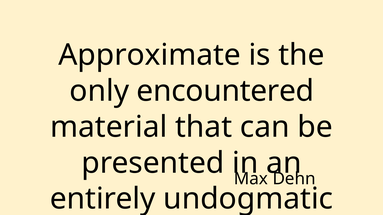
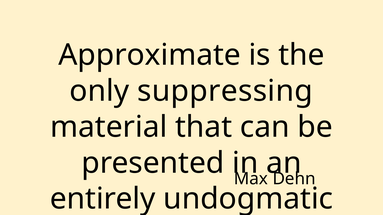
encountered: encountered -> suppressing (225, 91)
